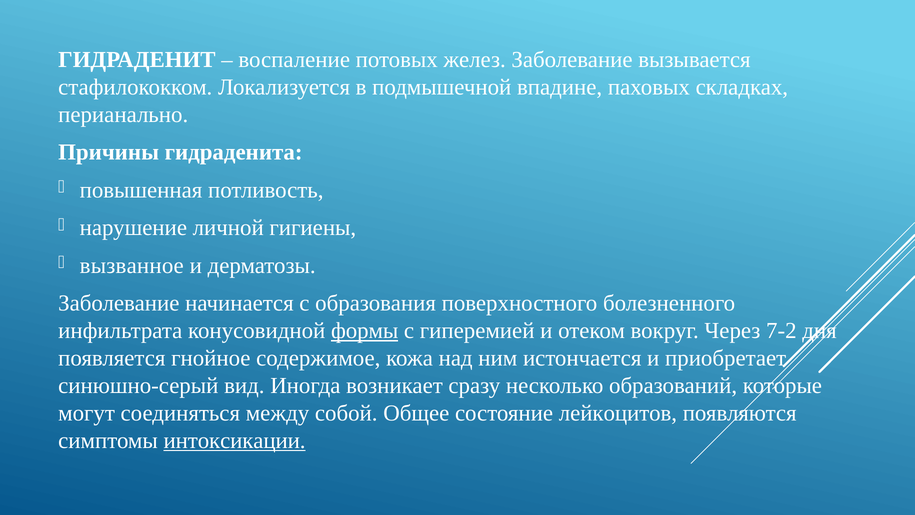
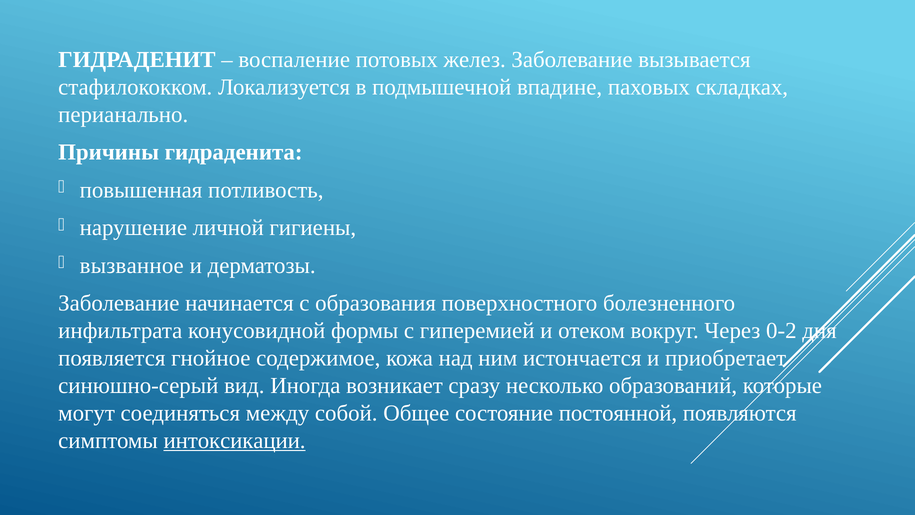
формы underline: present -> none (365, 331)
7-2: 7-2 -> 0-2 (781, 331)
лейкоцитов: лейкоцитов -> постоянной (618, 413)
